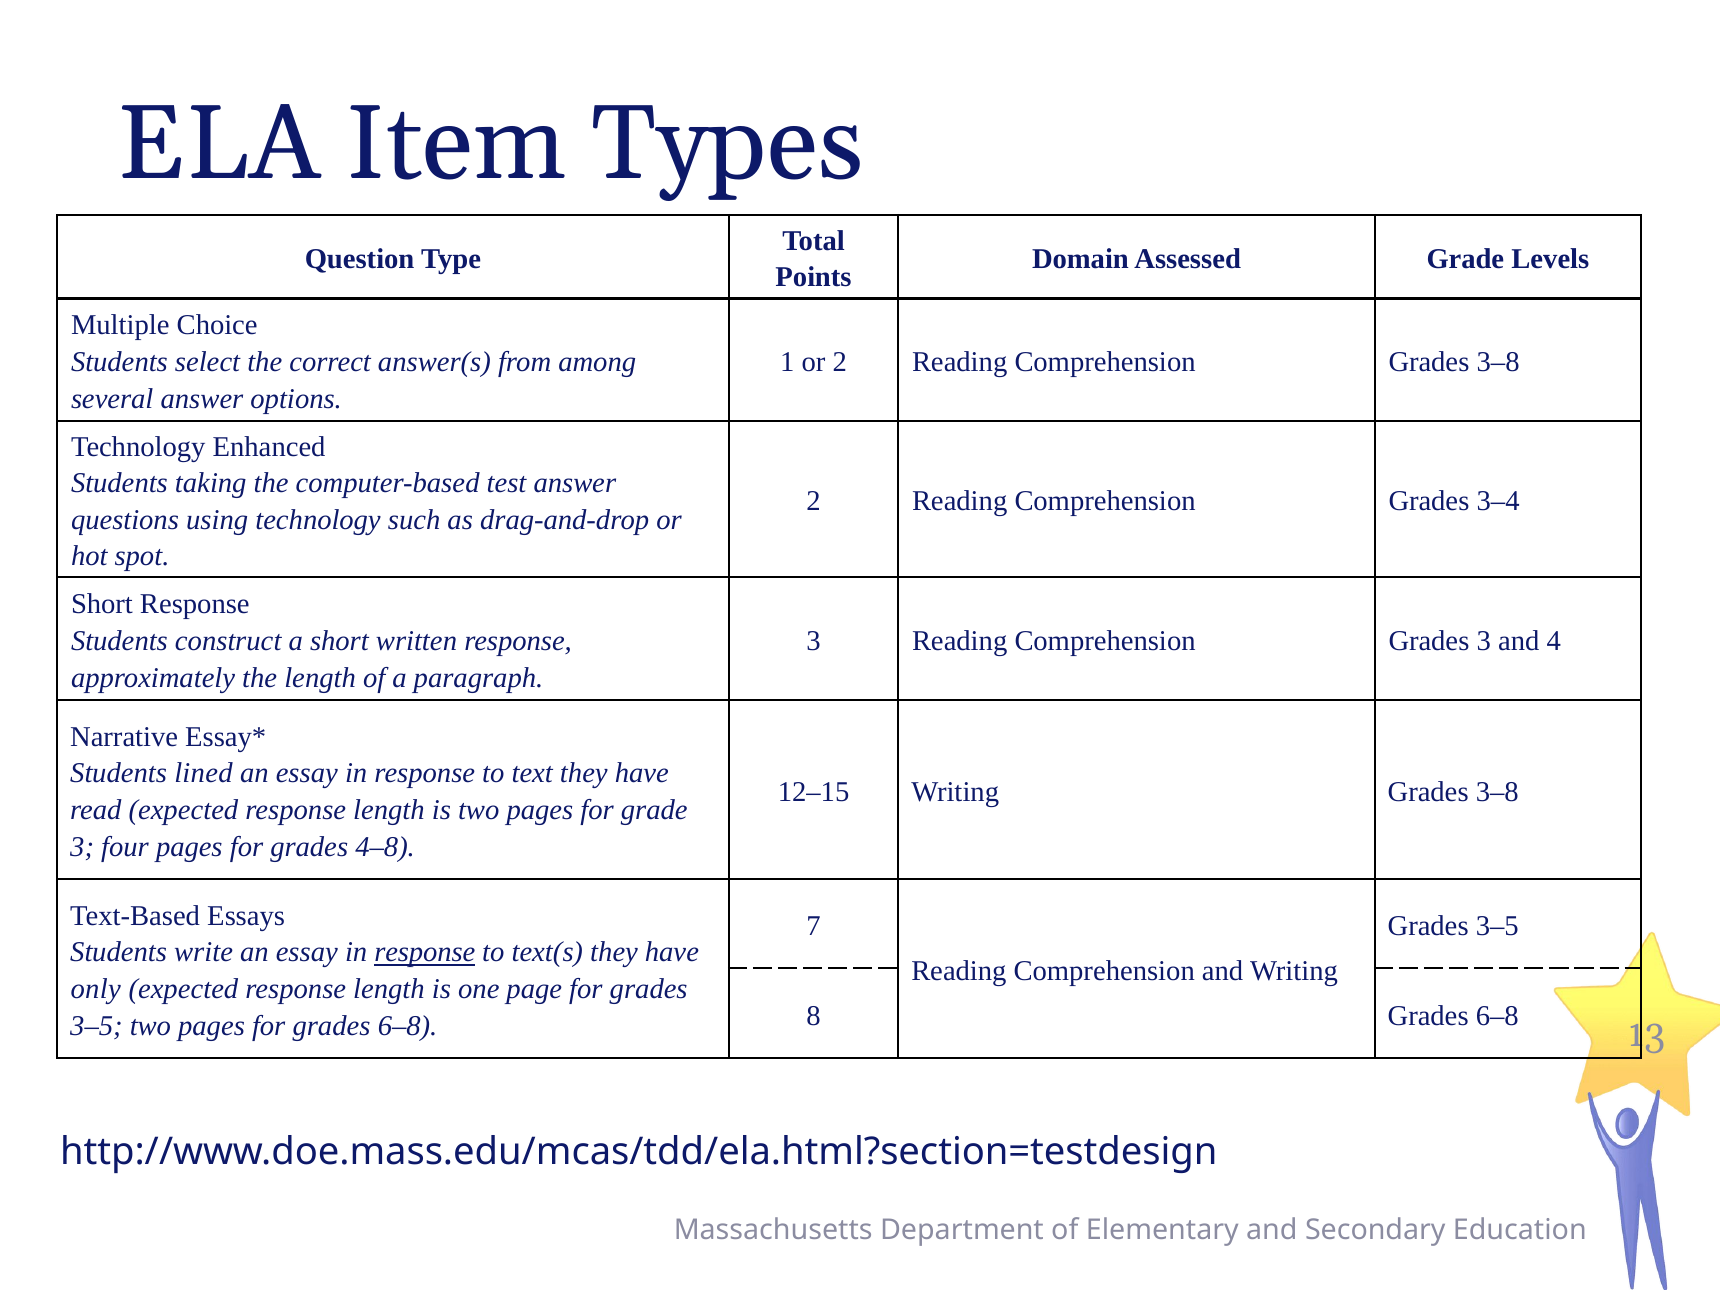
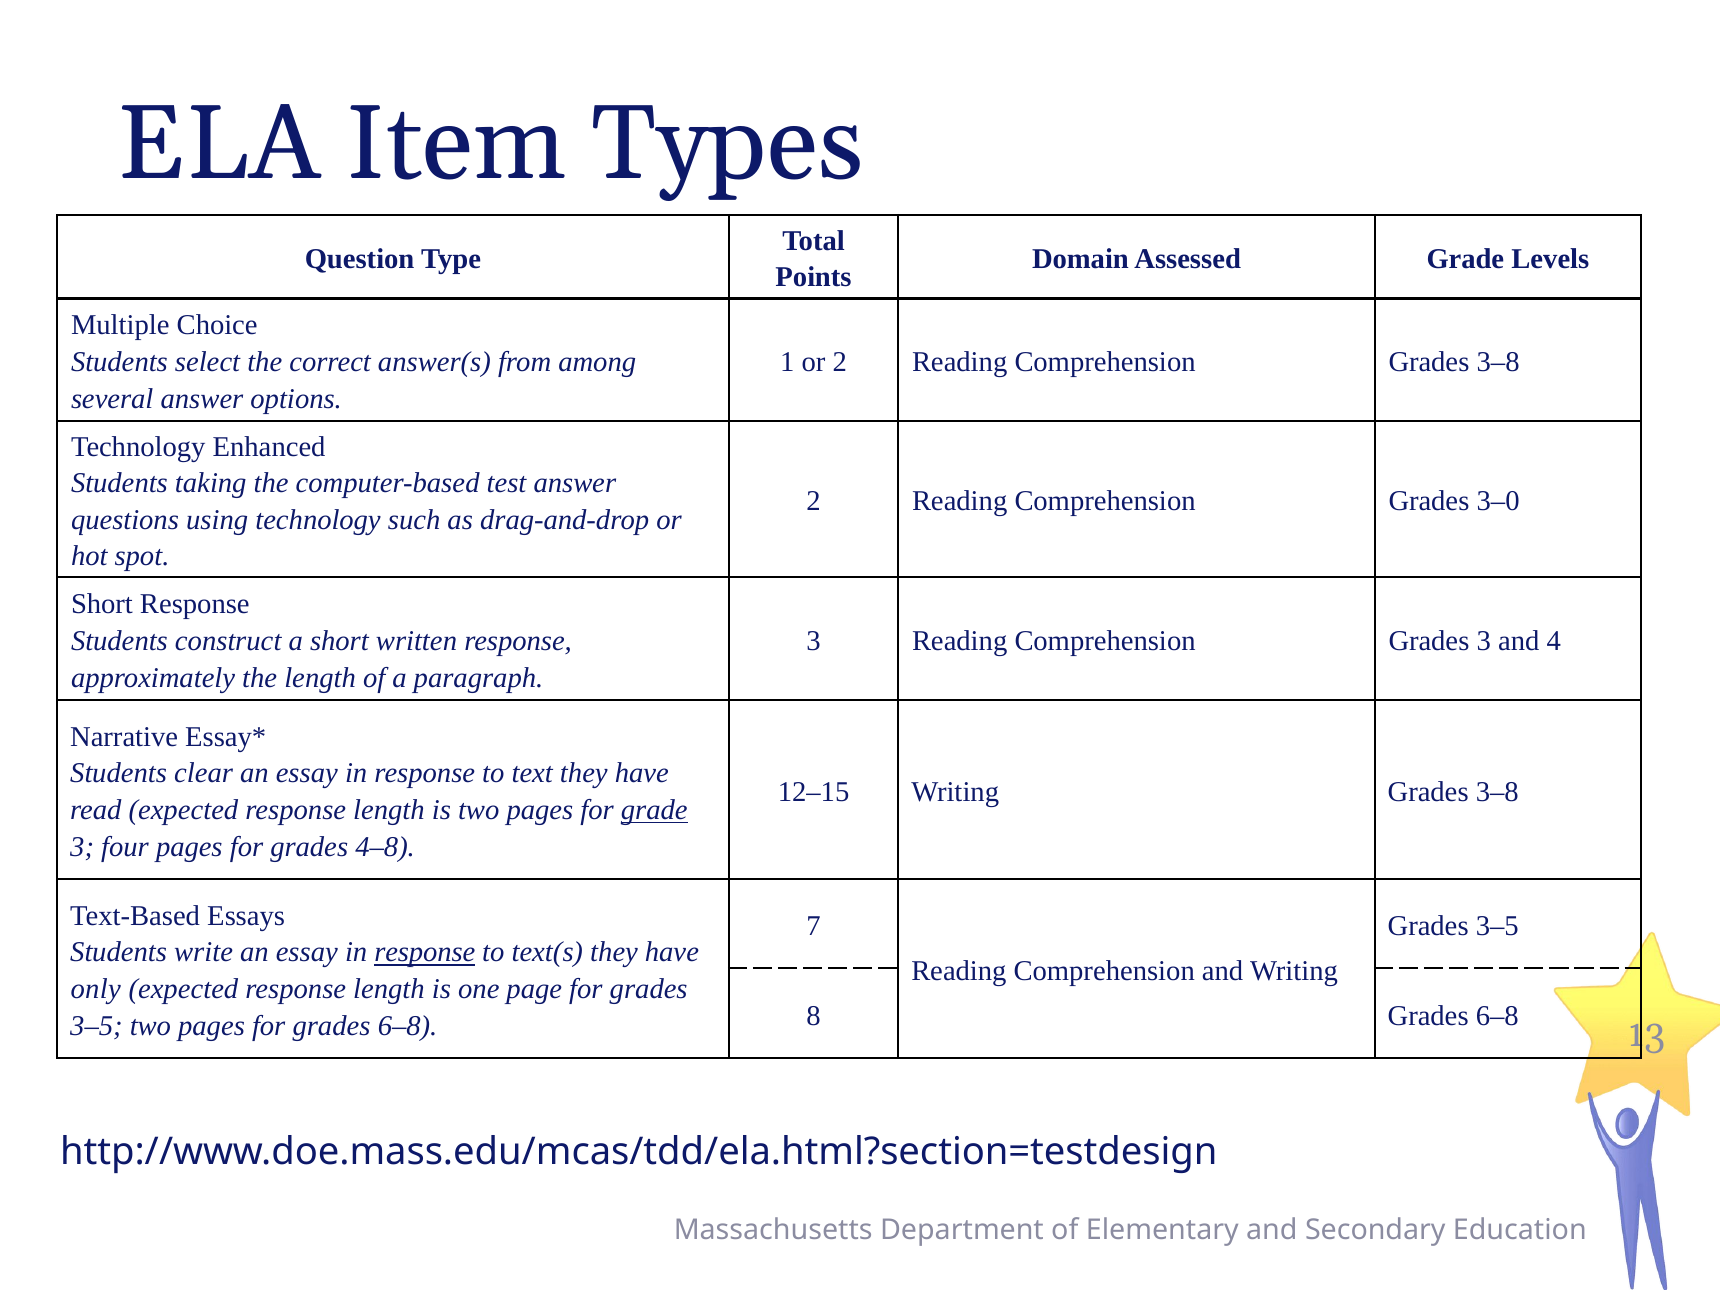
3–4: 3–4 -> 3–0 (1498, 502)
lined: lined -> clear (204, 773)
grade underline: none -> present (654, 810)
